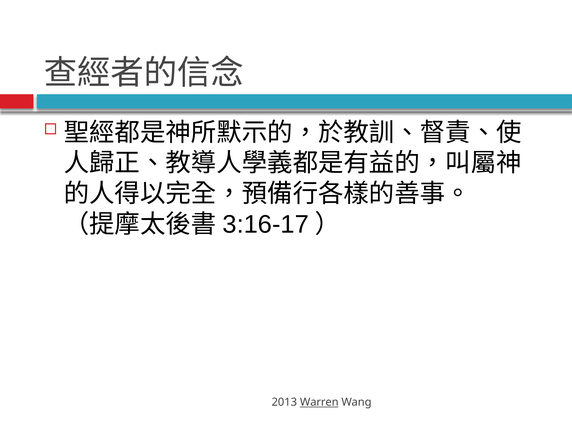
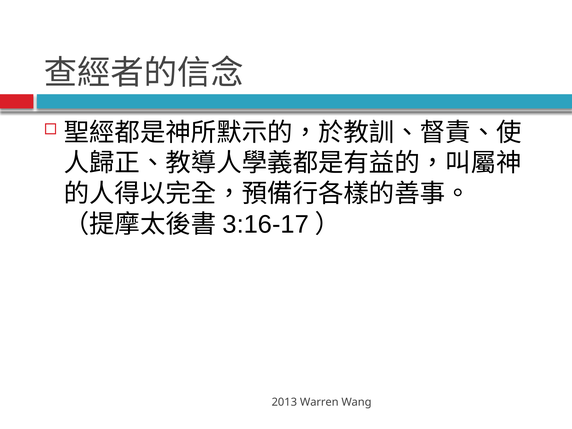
Warren underline: present -> none (319, 402)
